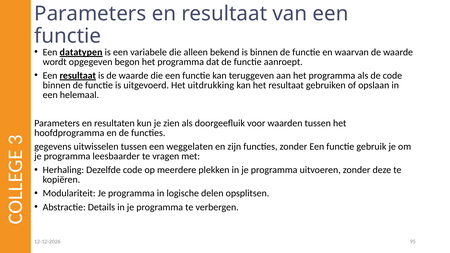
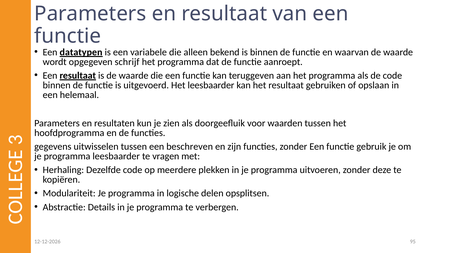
begon: begon -> schrijf (127, 62)
Het uitdrukking: uitdrukking -> leesbaarder (211, 85)
weggelaten: weggelaten -> beschreven (190, 147)
